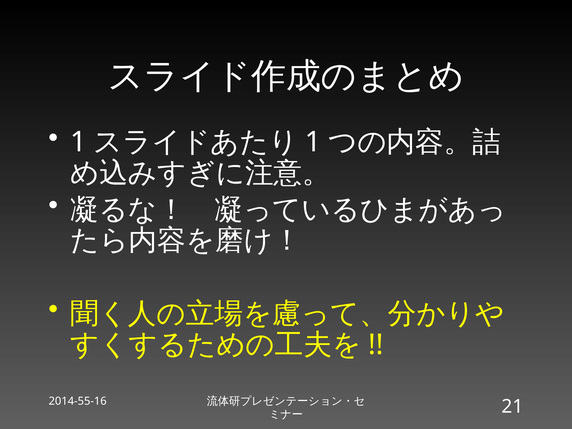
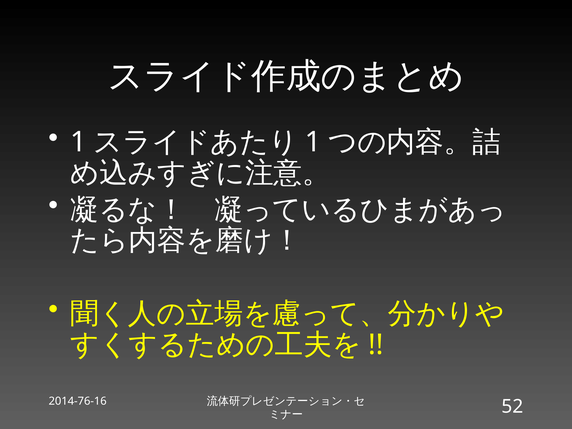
2014-55-16: 2014-55-16 -> 2014-76-16 (78, 401)
21: 21 -> 52 (513, 407)
